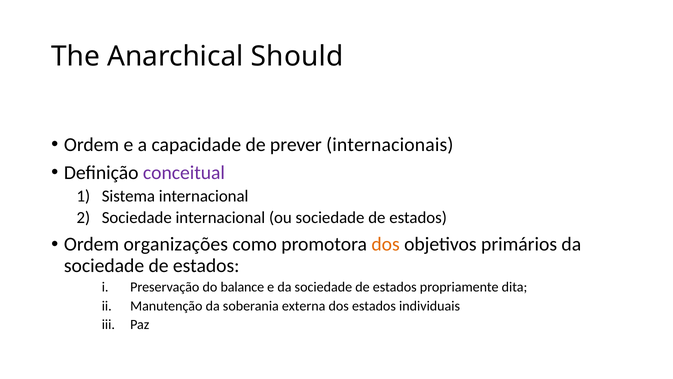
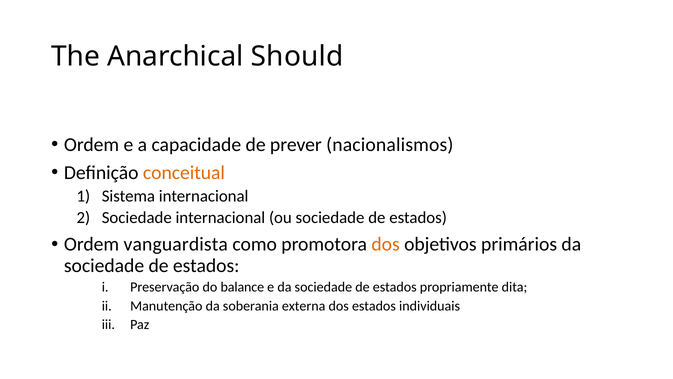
internacionais: internacionais -> nacionalismos (390, 144)
conceitual colour: purple -> orange (184, 173)
organizações: organizações -> vanguardista (176, 244)
